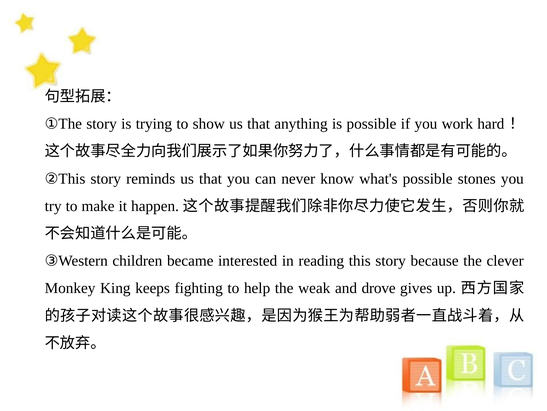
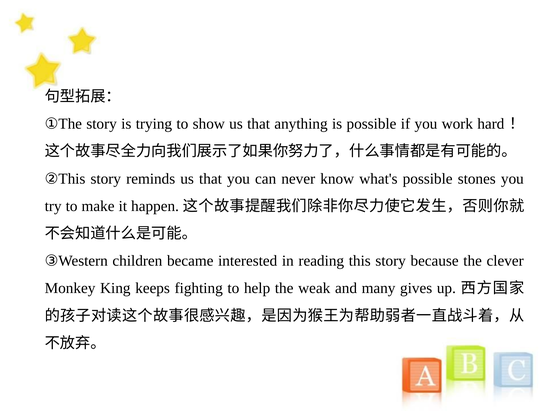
drove: drove -> many (379, 288)
